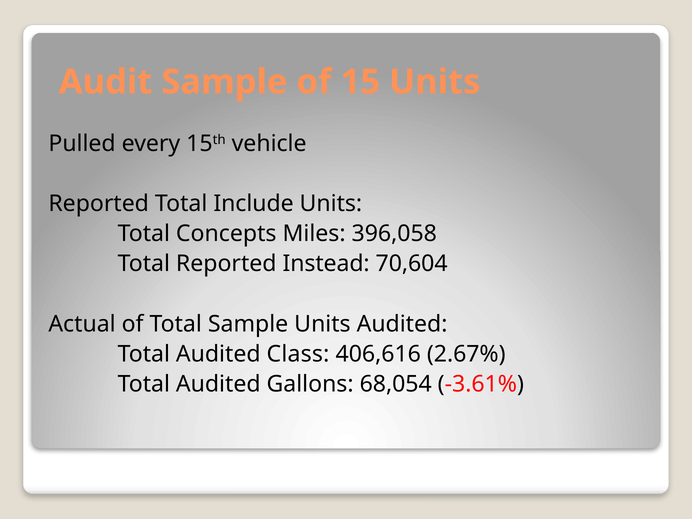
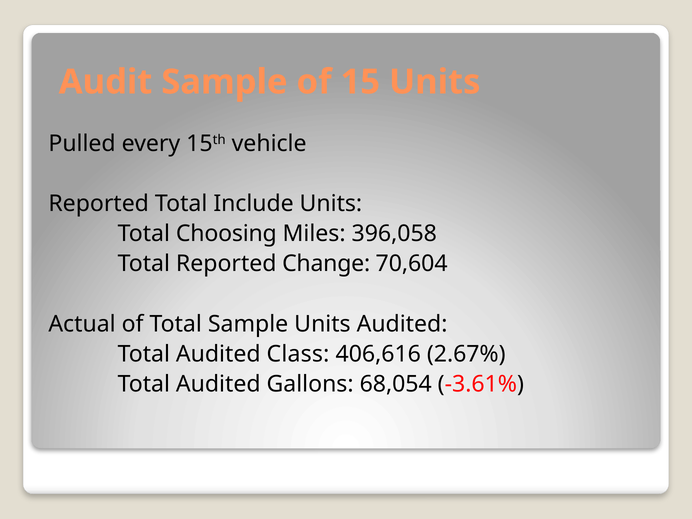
Concepts: Concepts -> Choosing (226, 234)
Instead: Instead -> Change (326, 264)
